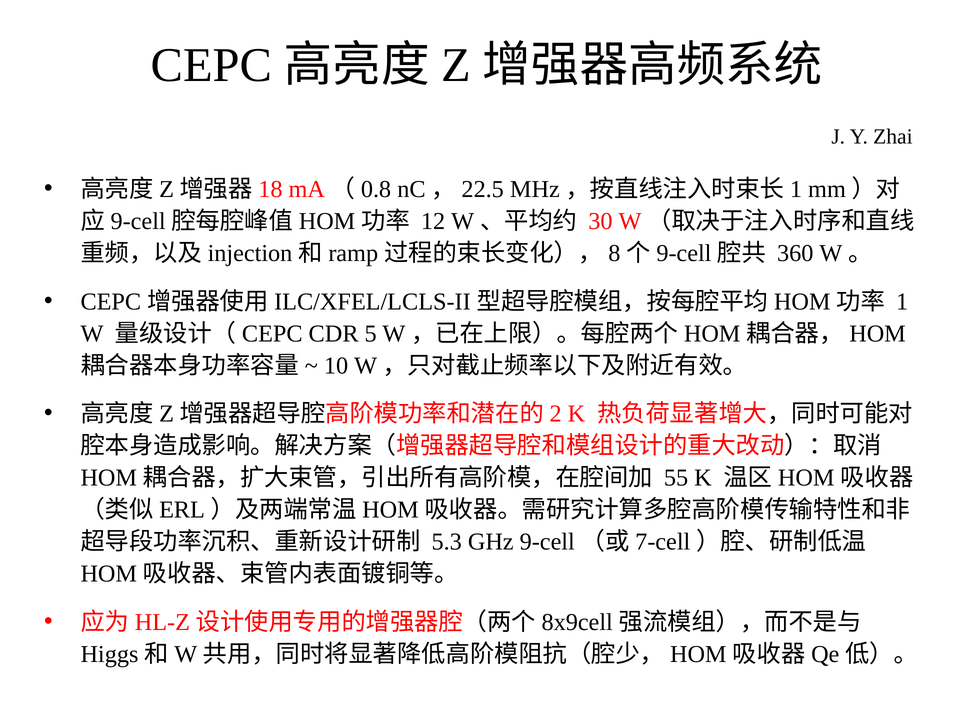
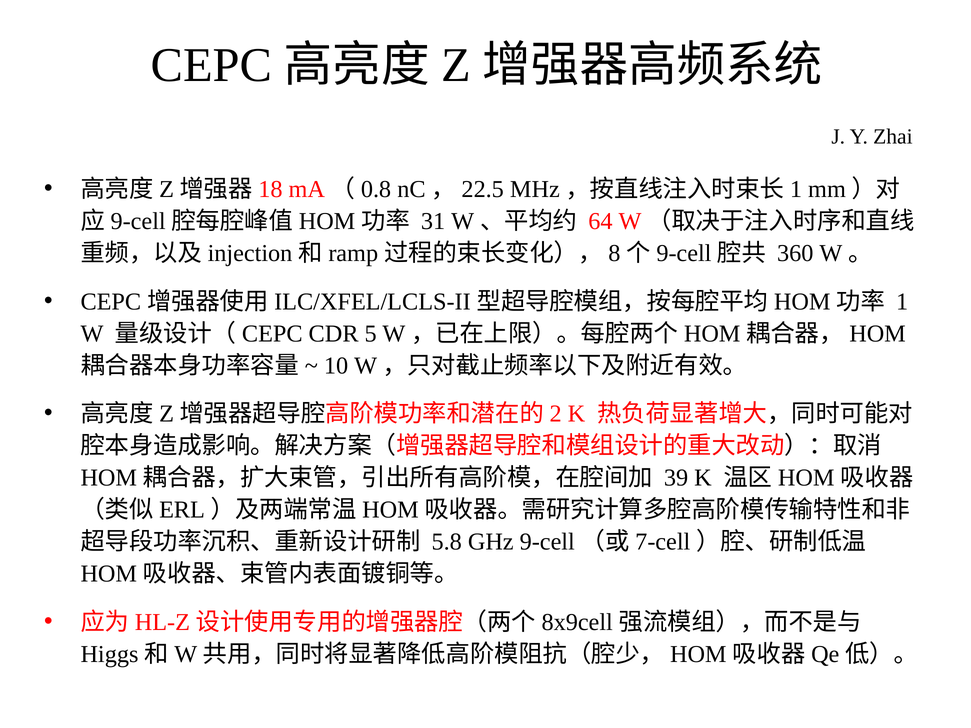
12: 12 -> 31 (433, 221)
30: 30 -> 64 (600, 221)
55: 55 -> 39 (676, 478)
5.3: 5.3 -> 5.8 (447, 542)
